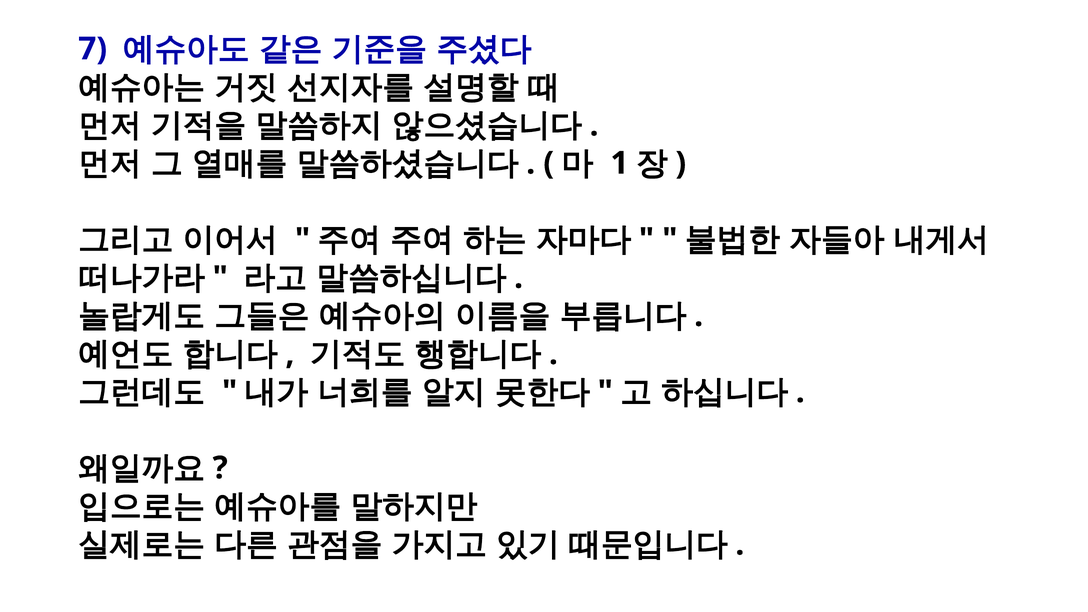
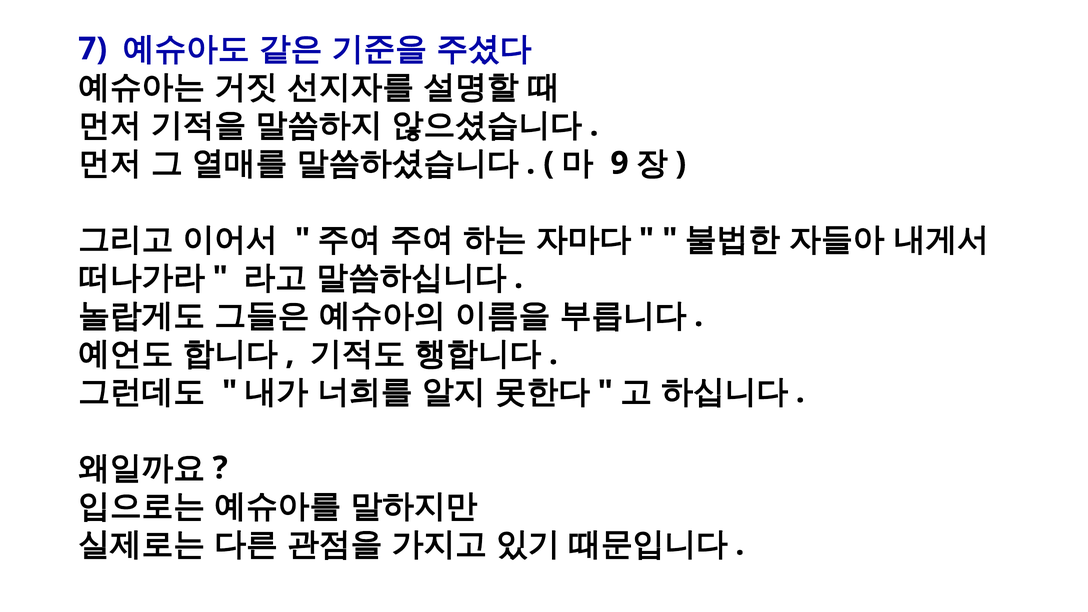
1: 1 -> 9 (619, 163)
